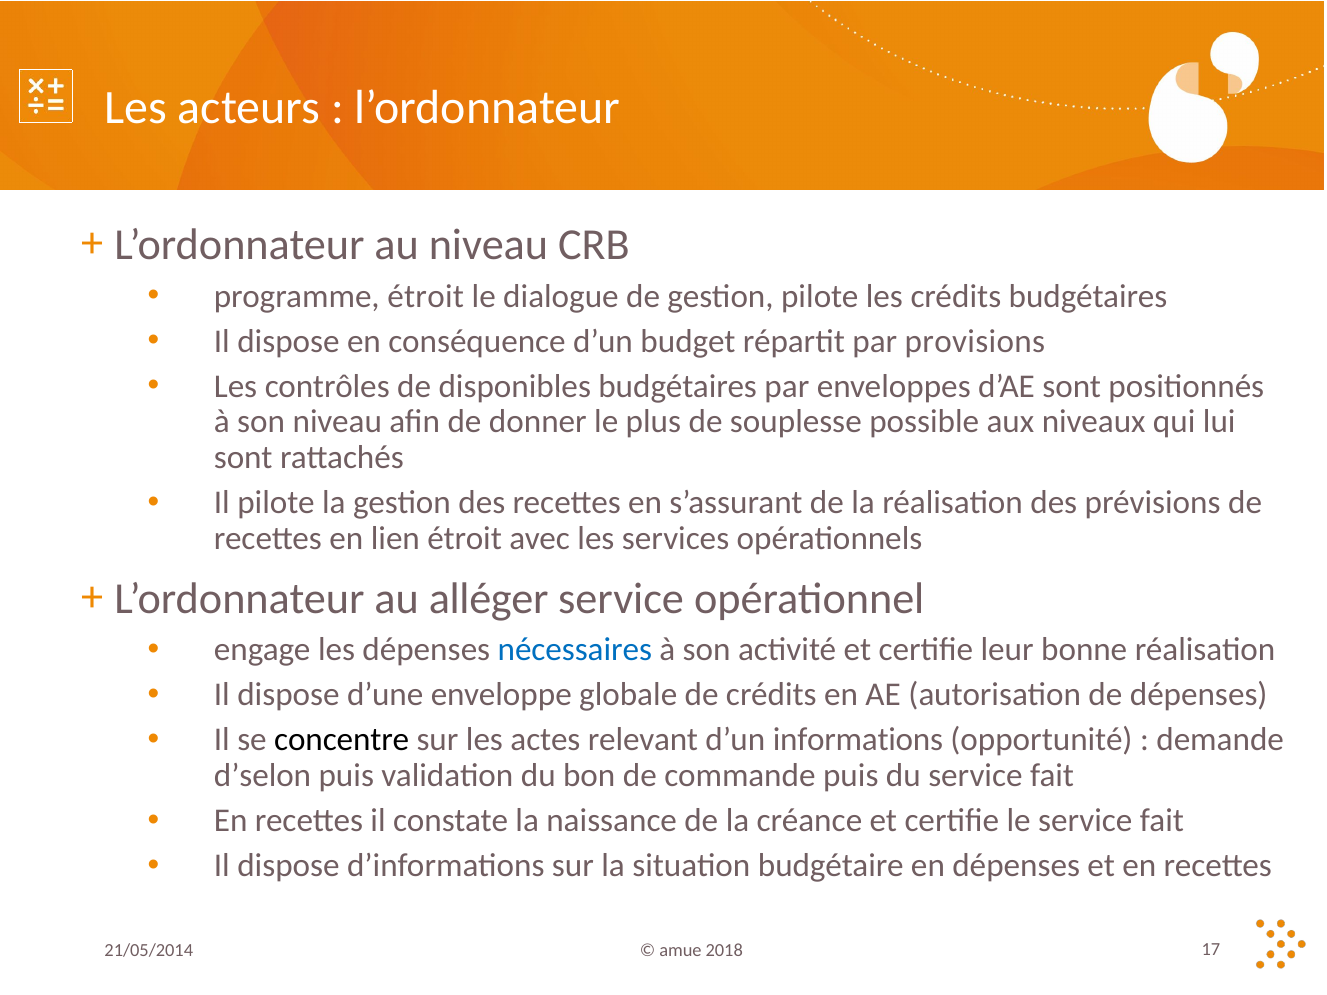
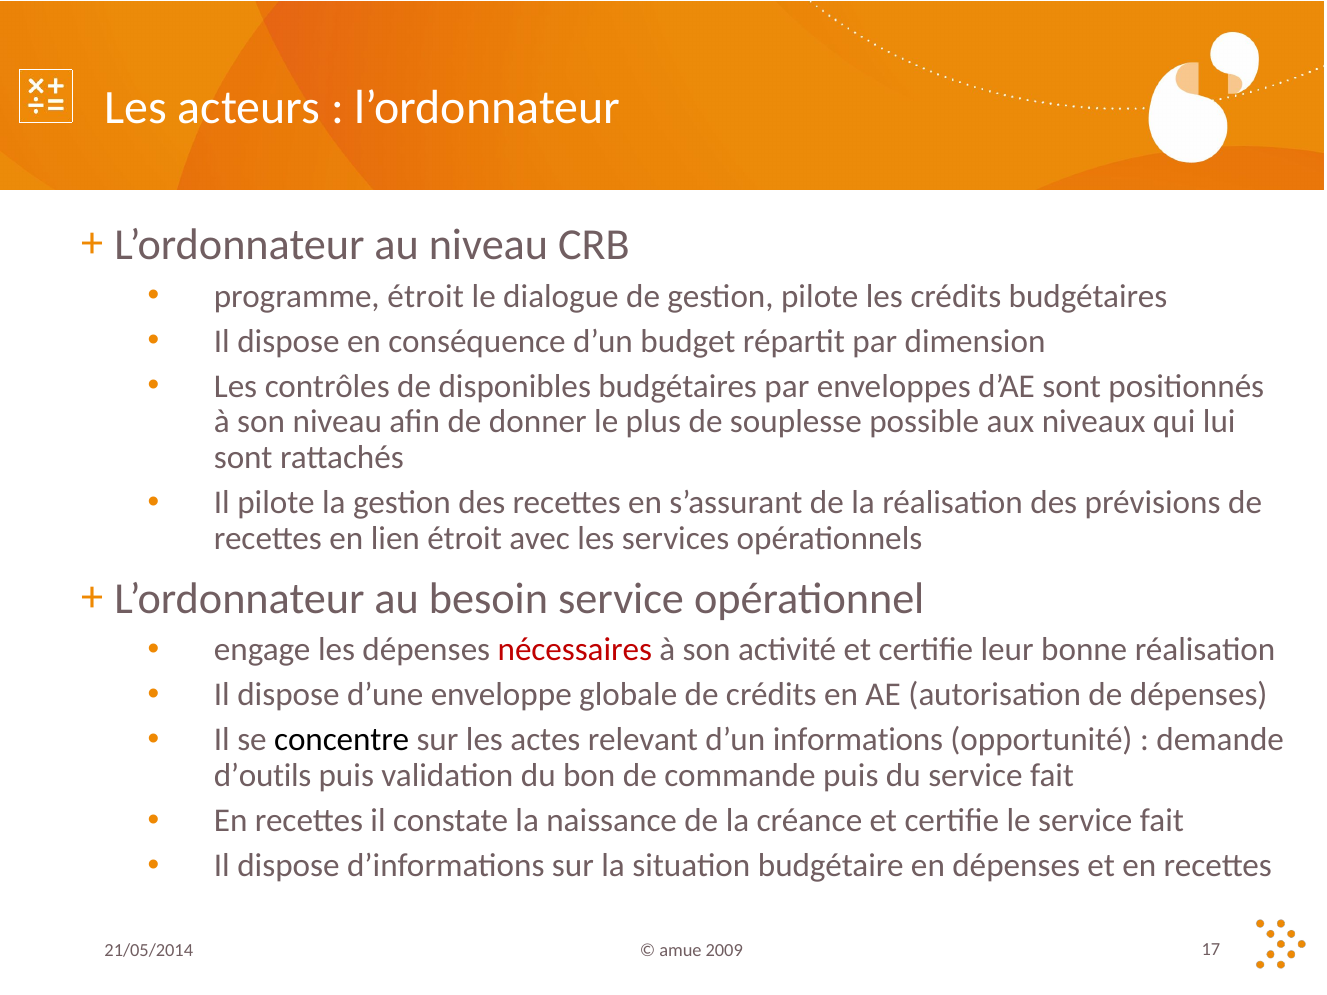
provisions: provisions -> dimension (975, 341)
alléger: alléger -> besoin (488, 599)
nécessaires colour: blue -> red (575, 650)
d’selon: d’selon -> d’outils (263, 776)
2018: 2018 -> 2009 (724, 950)
